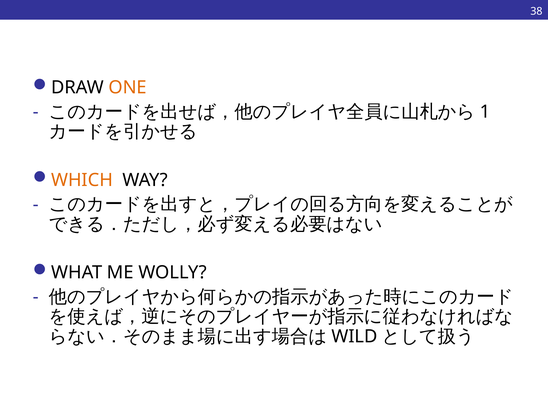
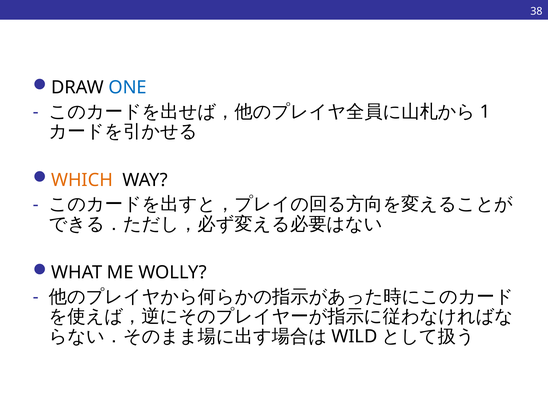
ONE colour: orange -> blue (128, 87)
